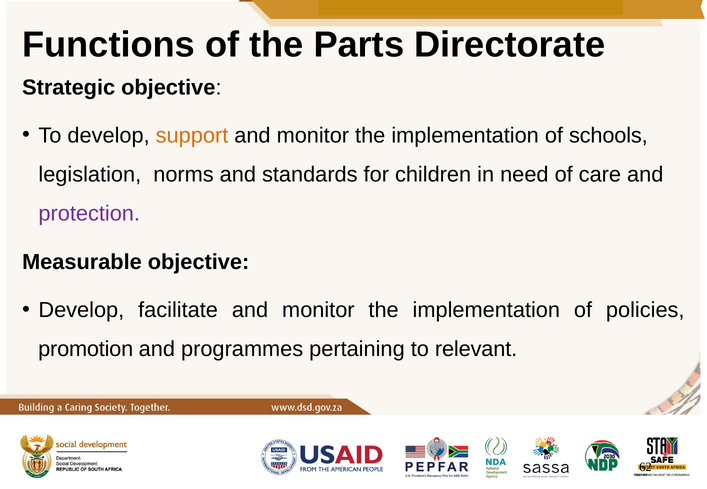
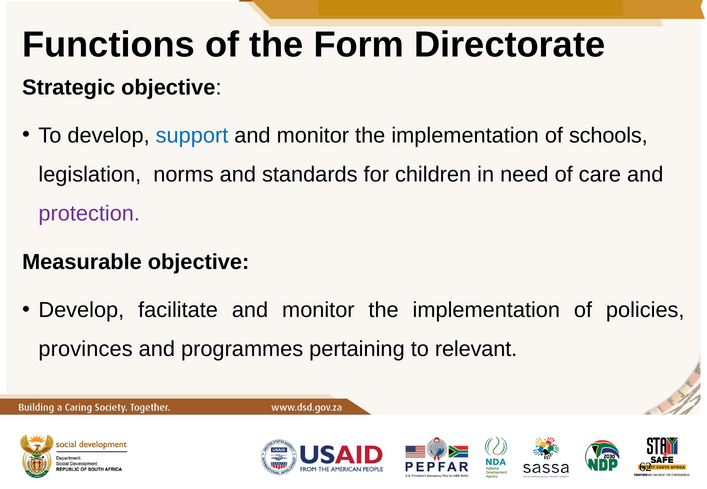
Parts: Parts -> Form (359, 45)
support colour: orange -> blue (192, 136)
promotion: promotion -> provinces (86, 350)
